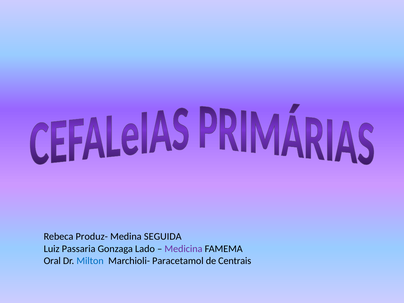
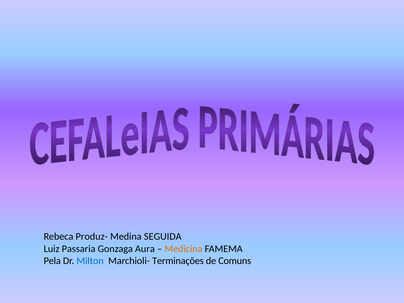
Lado: Lado -> Aura (145, 249)
Medicina colour: purple -> orange (183, 249)
Oral: Oral -> Pela (52, 261)
Paracetamol: Paracetamol -> Terminações (178, 261)
Centrais: Centrais -> Comuns (235, 261)
